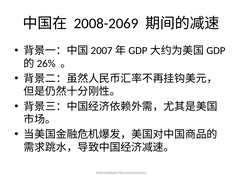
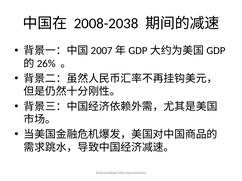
2008-2069: 2008-2069 -> 2008-2038 (106, 23)
